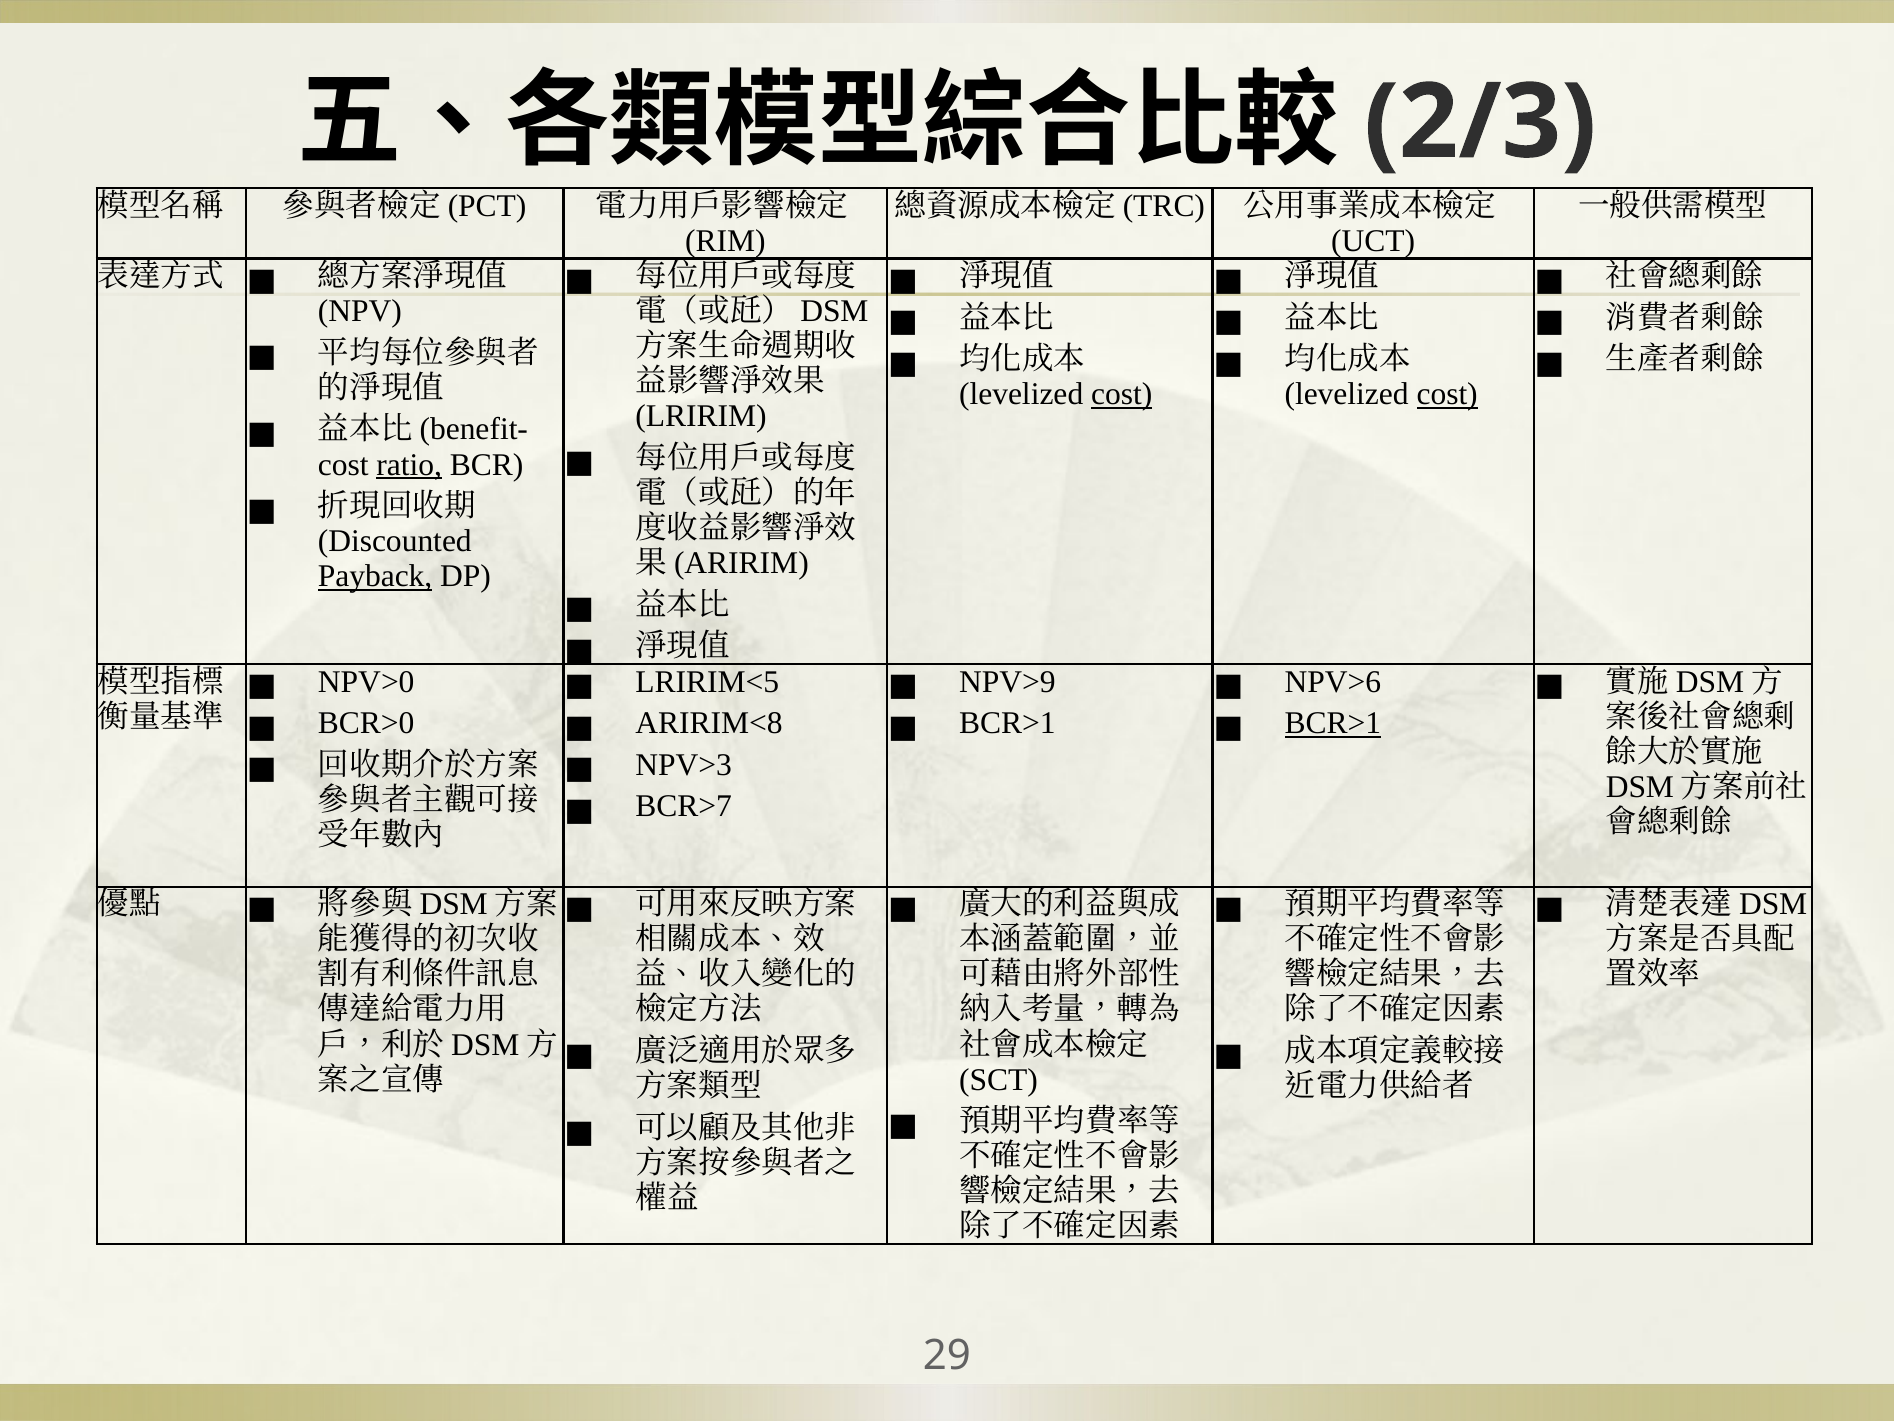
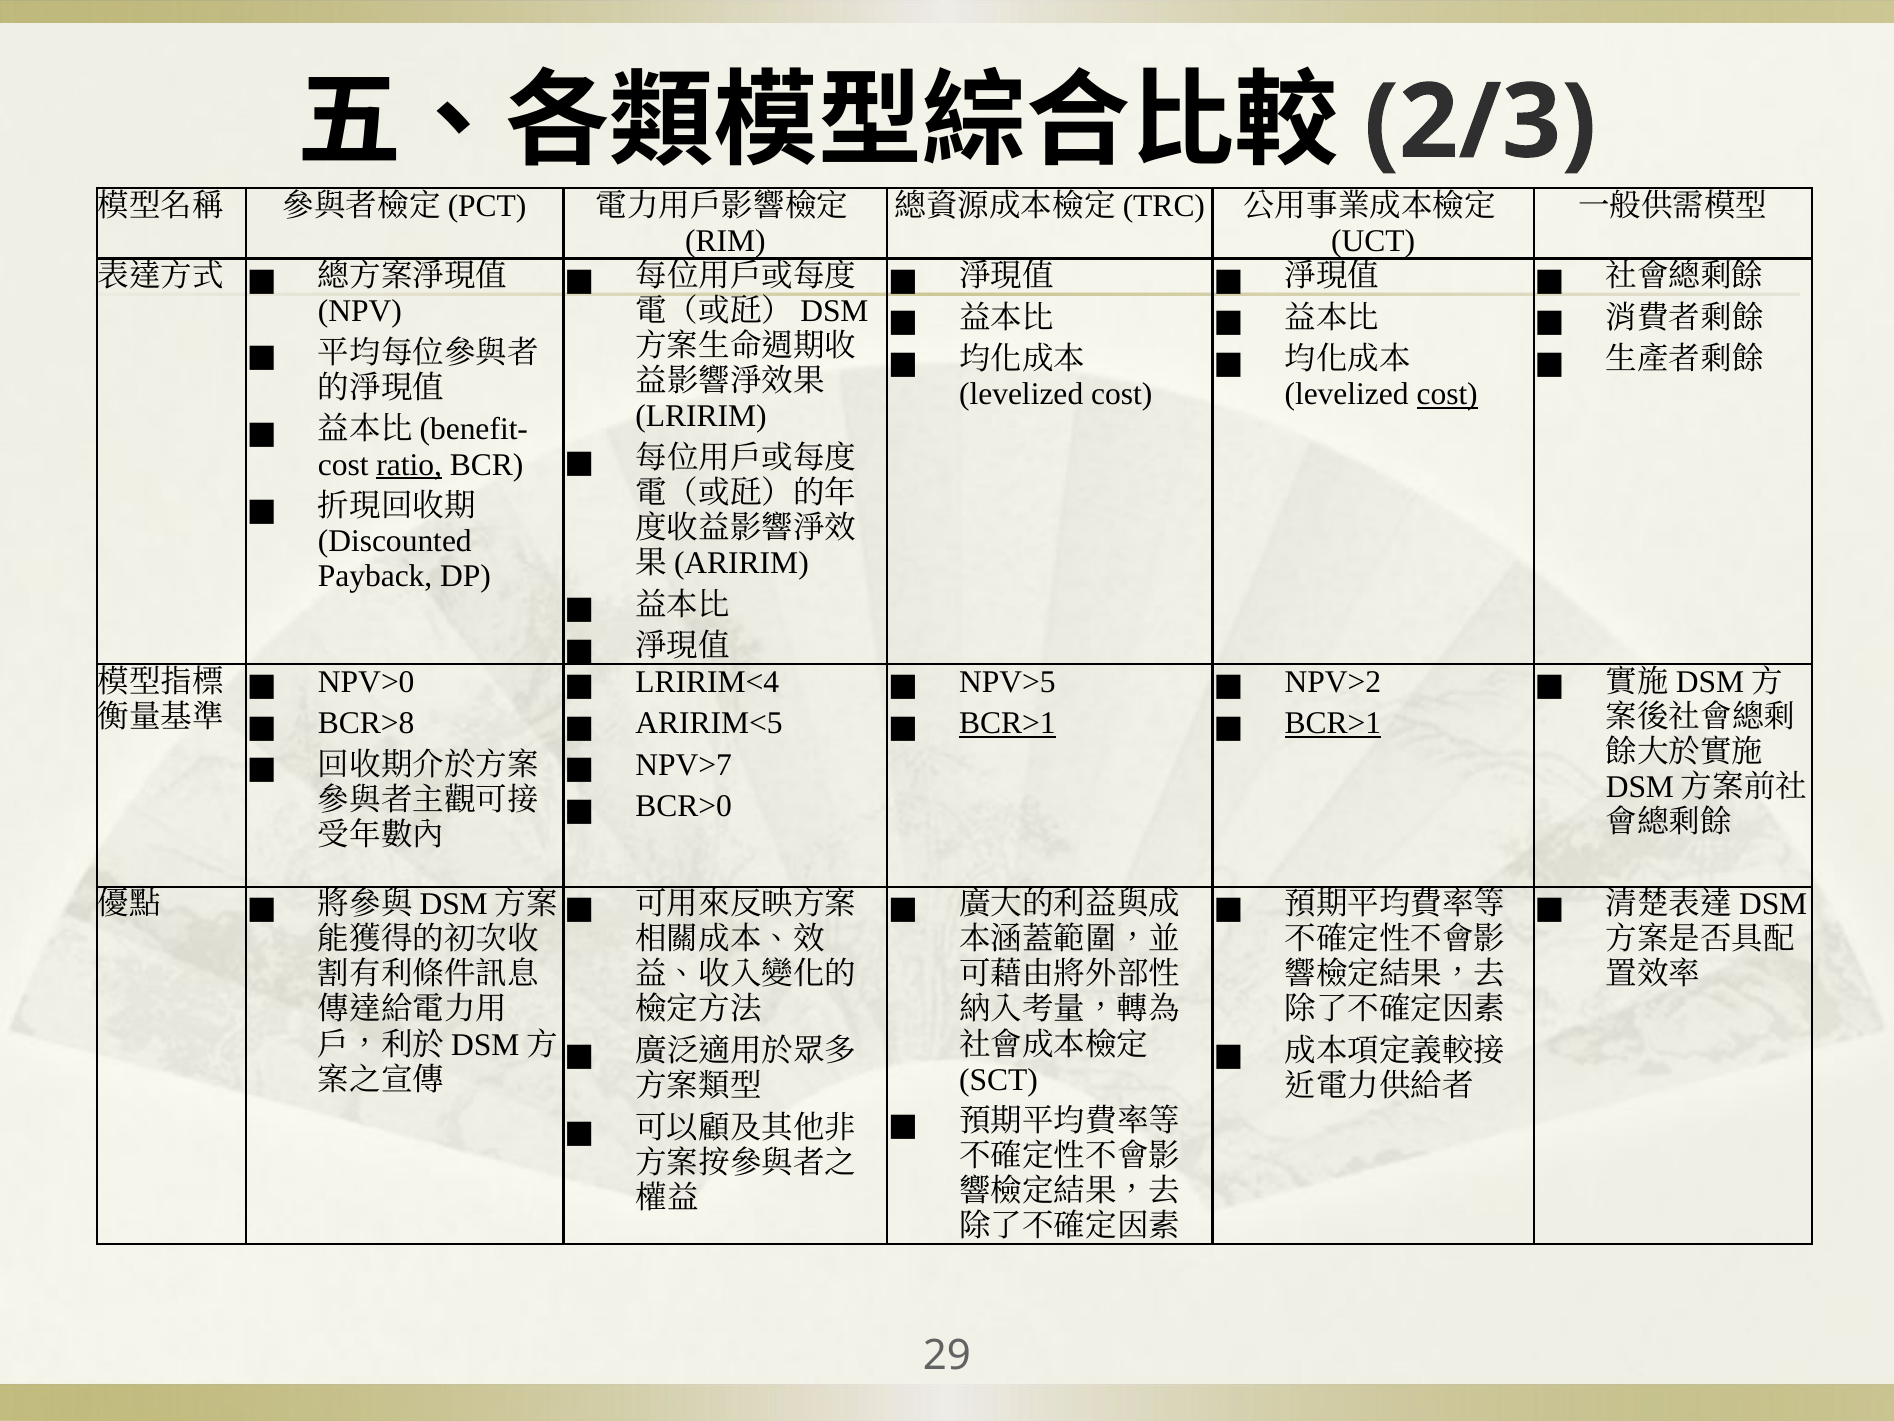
cost underline: present -> none (1122, 394)
Payback underline: present -> none (375, 576)
LRIRIM<5: LRIRIM<5 -> LRIRIM<4 (707, 681)
NPV>9: NPV>9 -> NPV>5 (1007, 681)
NPV>6: NPV>6 -> NPV>2 (1333, 681)
BCR>0: BCR>0 -> BCR>8 (366, 723)
ARIRIM<8: ARIRIM<8 -> ARIRIM<5 (709, 723)
BCR>1 underline: none -> present (1007, 723)
NPV>3: NPV>3 -> NPV>7 (684, 765)
BCR>7: BCR>7 -> BCR>0 (684, 806)
